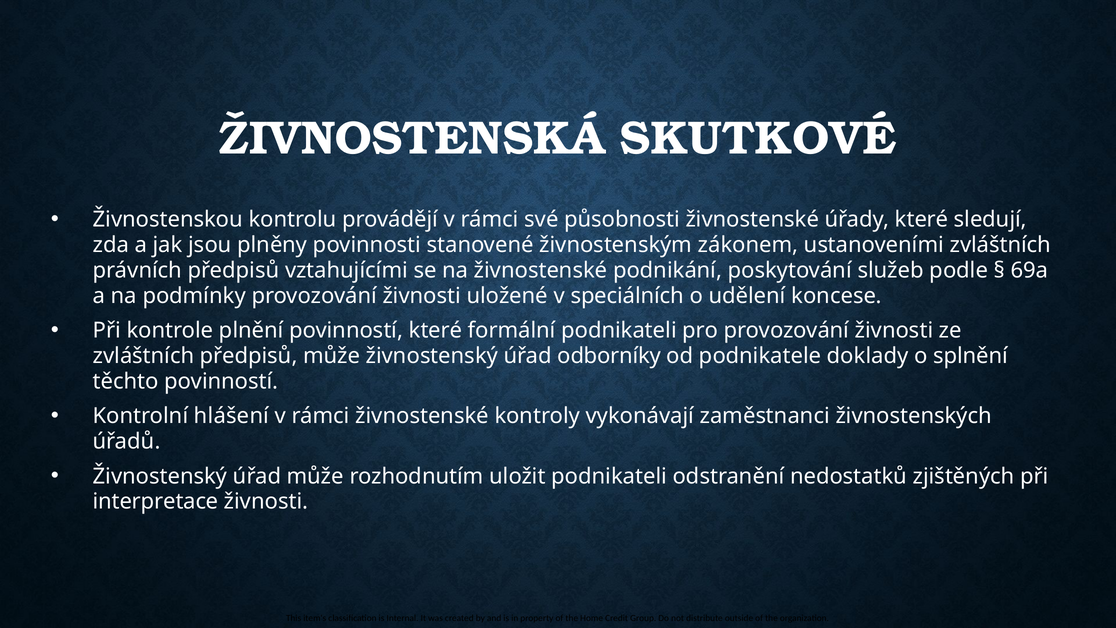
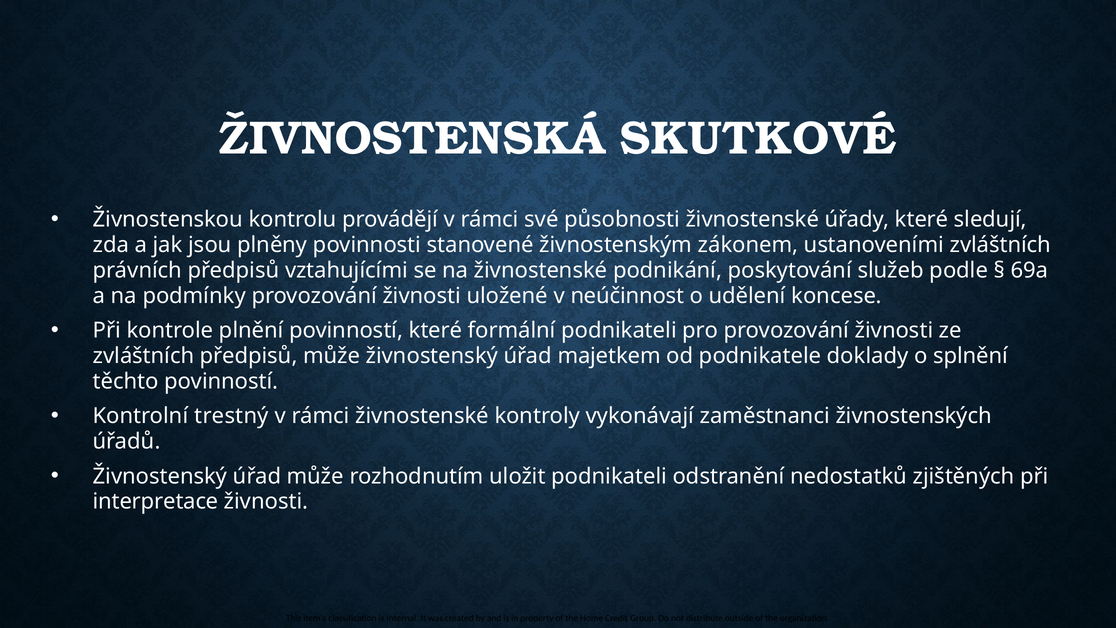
speciálních: speciálních -> neúčinnost (627, 296)
odborníky: odborníky -> majetkem (609, 356)
hlášení: hlášení -> trestný (231, 416)
